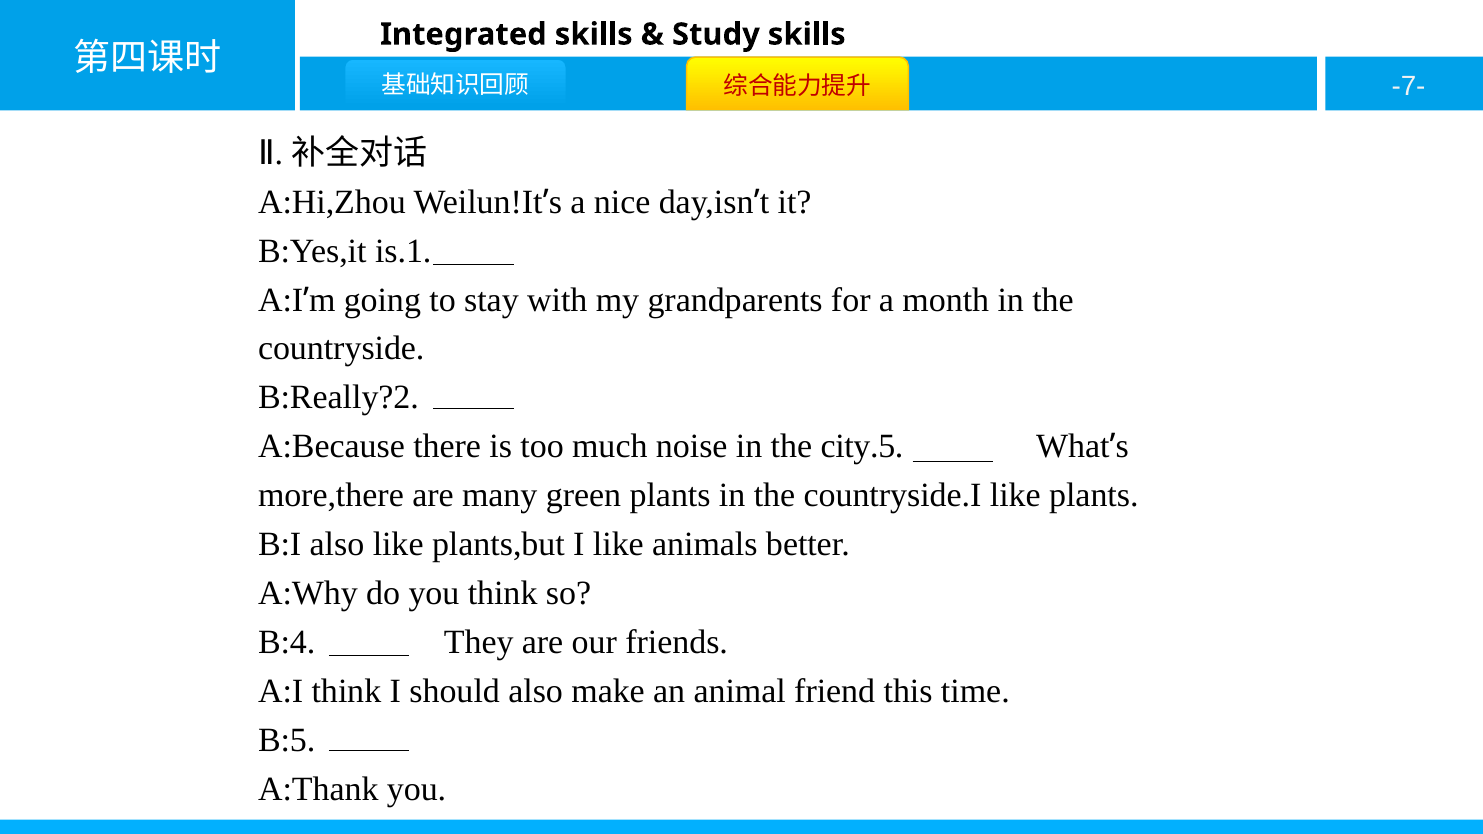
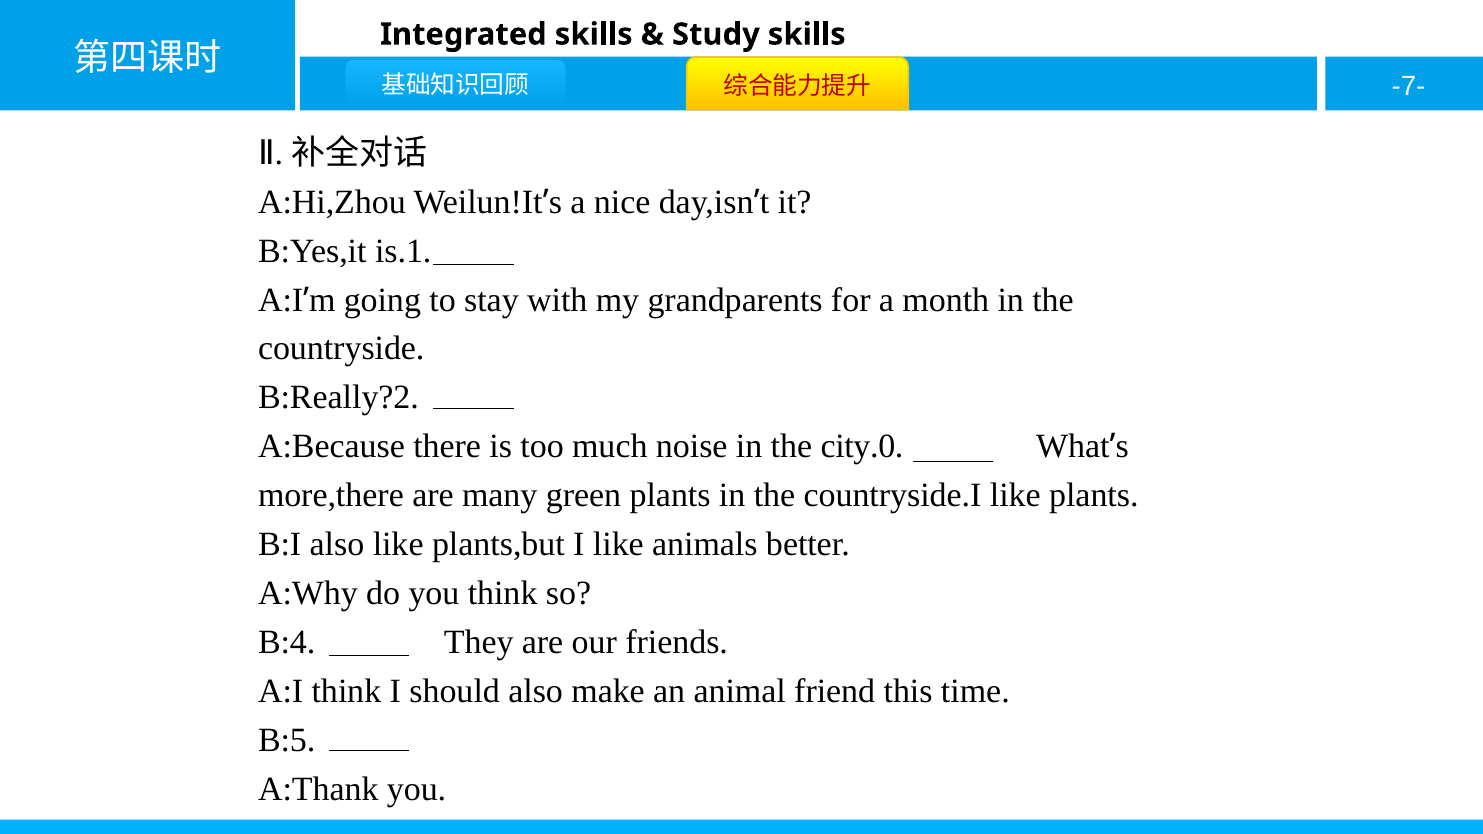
city.5: city.5 -> city.0 (862, 447)
